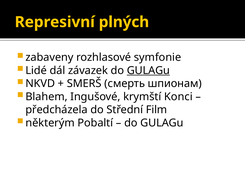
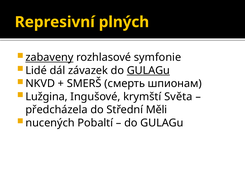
zabaveny underline: none -> present (49, 57)
Blahem: Blahem -> Lužgina (47, 97)
Konci: Konci -> Světa (178, 97)
Film: Film -> Měli (157, 110)
některým: některým -> nucených (50, 123)
